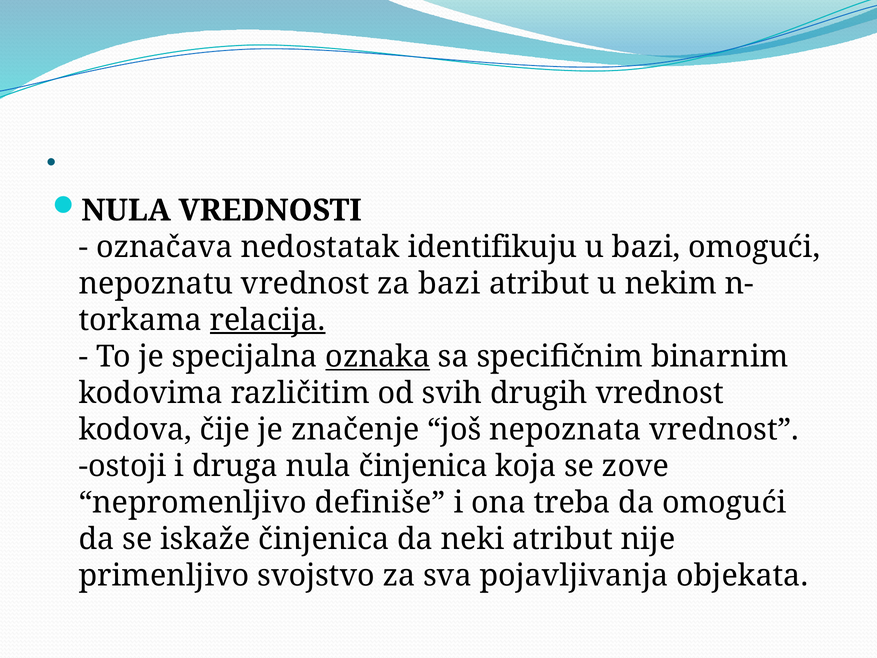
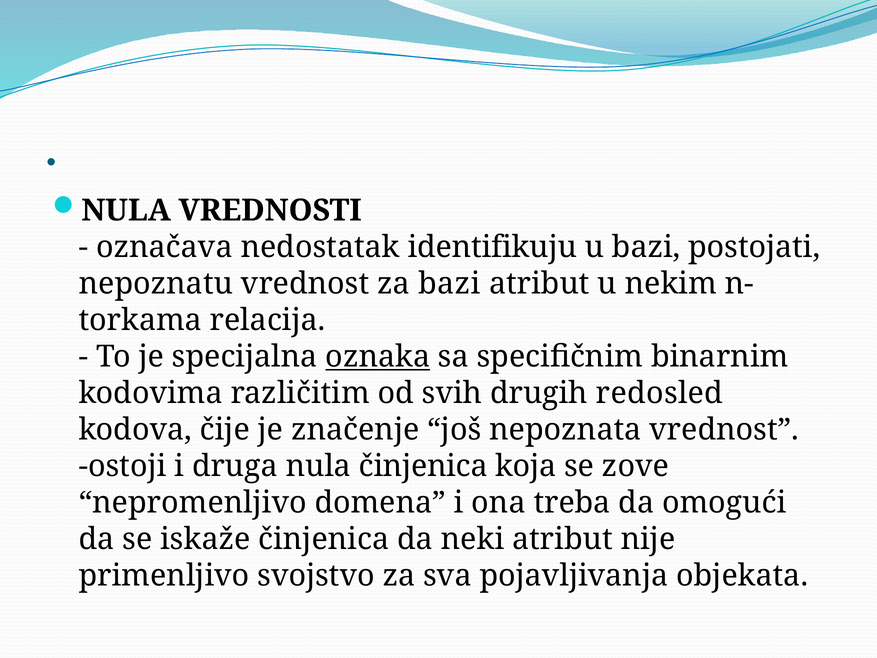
bazi omogući: omogući -> postojati (754, 247)
relacija underline: present -> none (268, 320)
drugih vrednost: vrednost -> redosled (660, 393)
definiše: definiše -> domena (380, 503)
